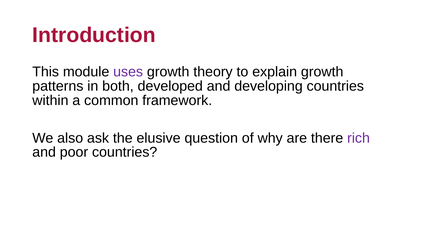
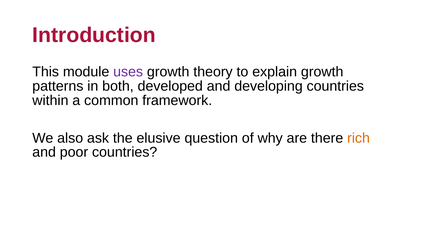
rich colour: purple -> orange (359, 138)
